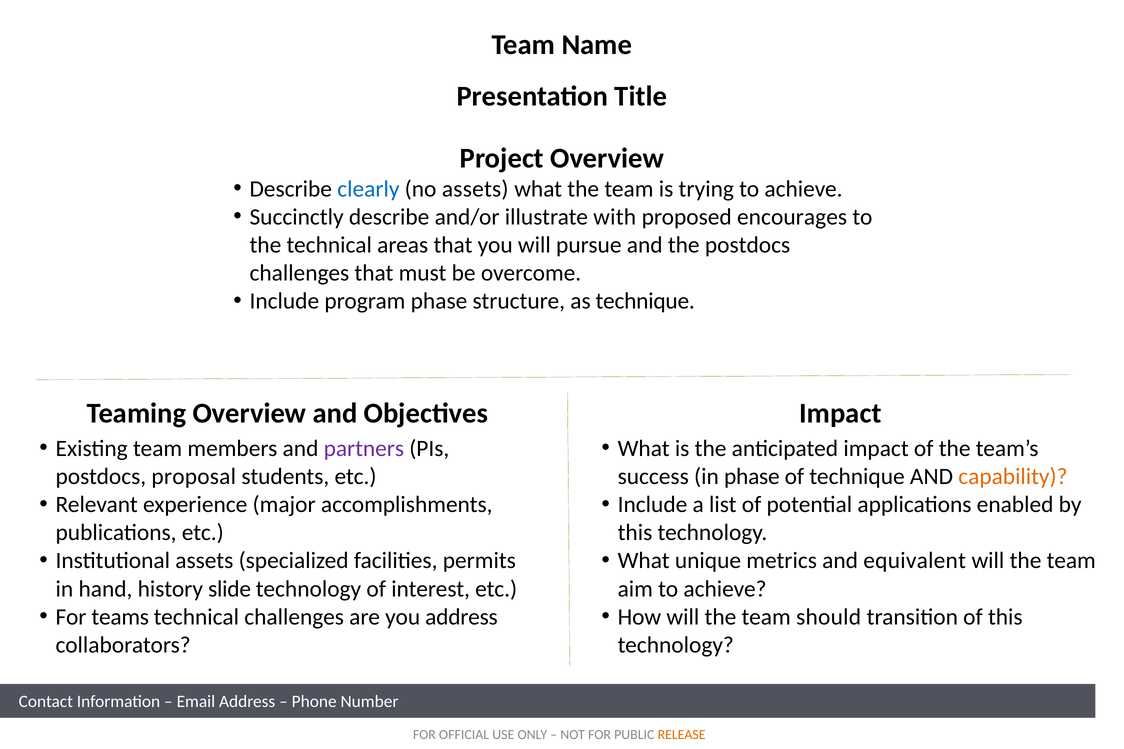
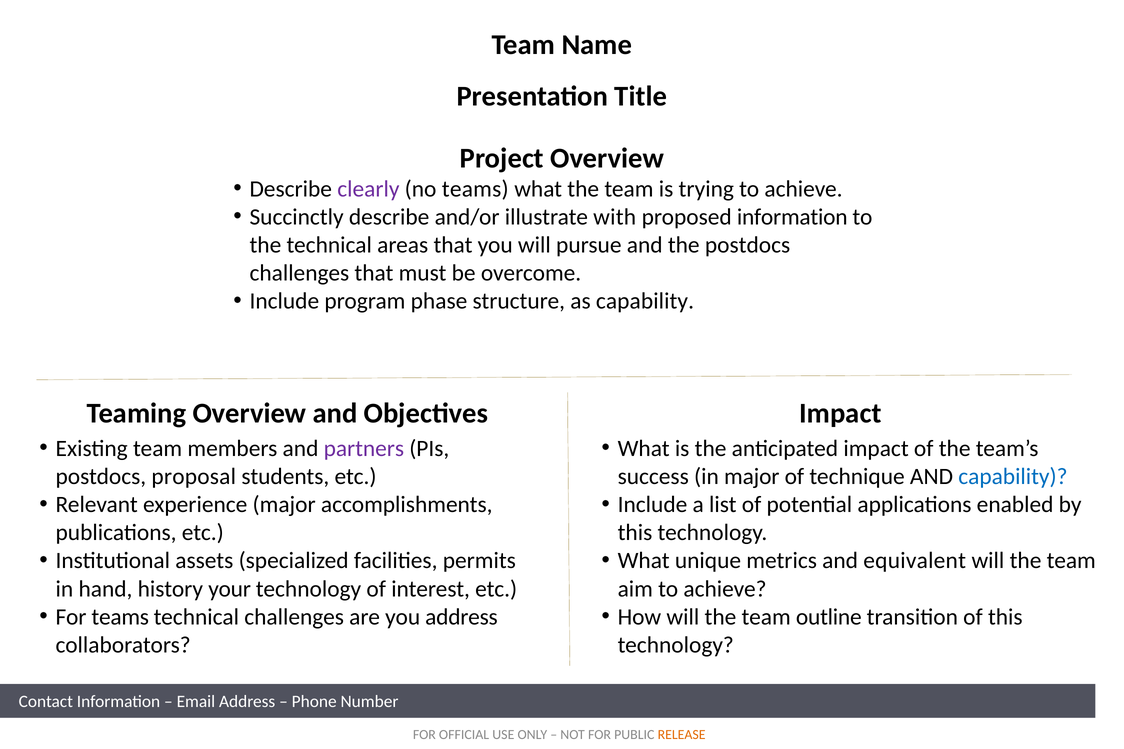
clearly colour: blue -> purple (368, 189)
no assets: assets -> teams (475, 189)
proposed encourages: encourages -> information (792, 217)
as technique: technique -> capability (645, 301)
in phase: phase -> major (752, 477)
capability colour: orange -> blue (1013, 477)
slide: slide -> your (230, 589)
should: should -> outline (829, 617)
